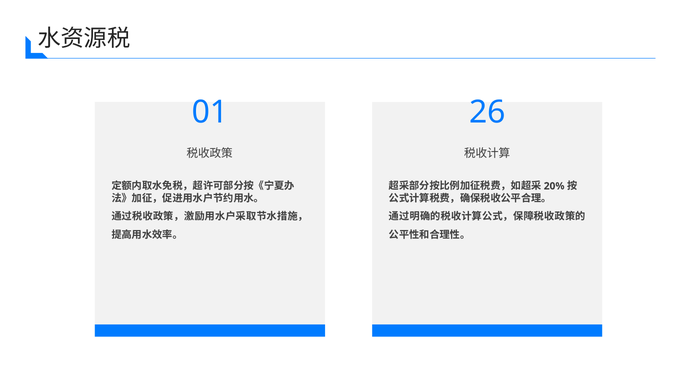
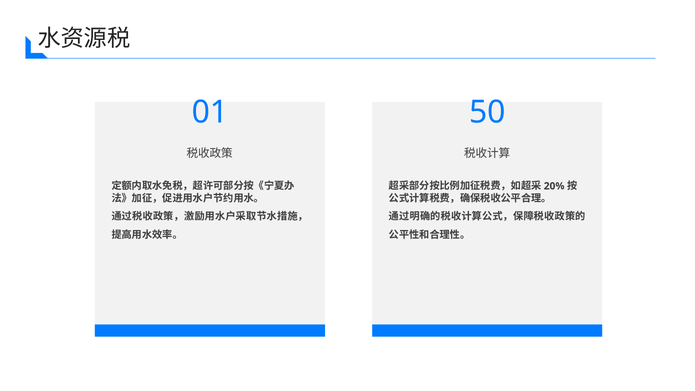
26: 26 -> 50 (487, 112)
